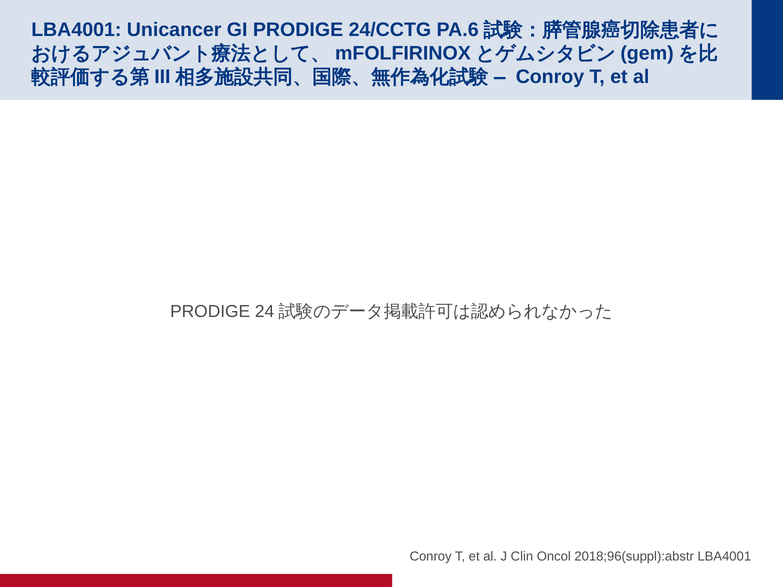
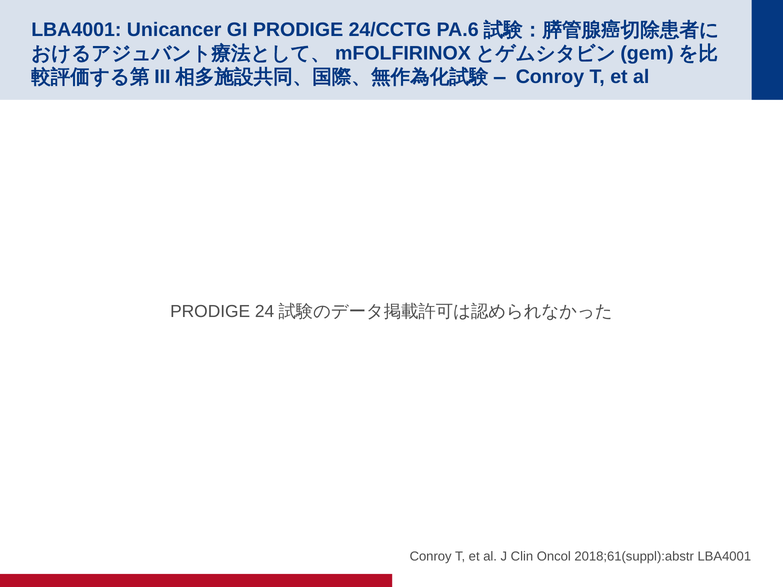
2018;96(suppl):abstr: 2018;96(suppl):abstr -> 2018;61(suppl):abstr (634, 557)
